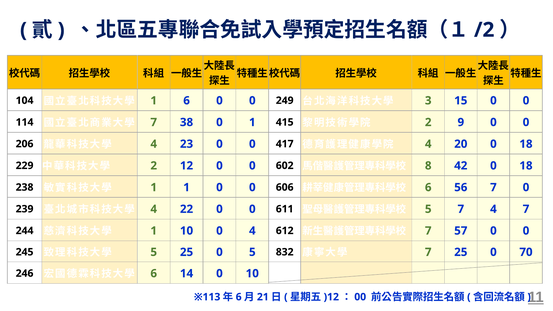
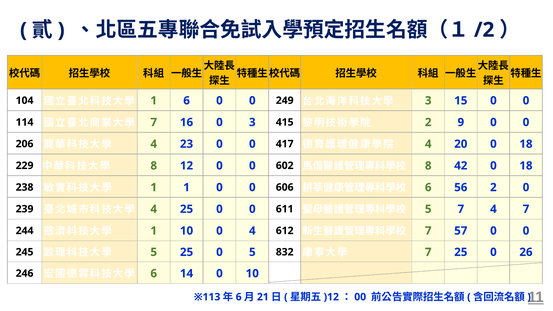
38: 38 -> 16 (187, 122)
0 1: 1 -> 3 (252, 122)
2: 2 -> 8 (154, 166)
56 7: 7 -> 2 (493, 187)
4 22: 22 -> 25 (187, 209)
70: 70 -> 26 (526, 252)
